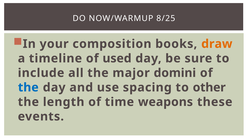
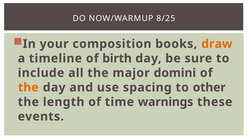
used: used -> birth (117, 59)
the colour: blue -> orange (28, 88)
weapons: weapons -> warnings (166, 102)
